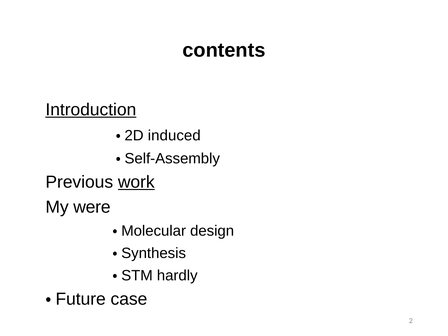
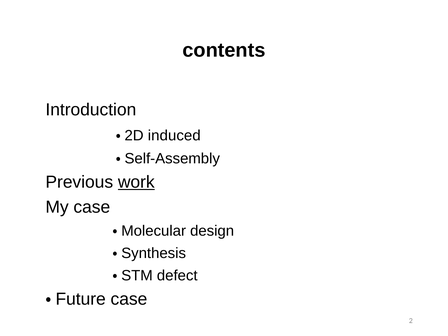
Introduction underline: present -> none (91, 110)
My were: were -> case (92, 207)
hardly: hardly -> defect (177, 276)
